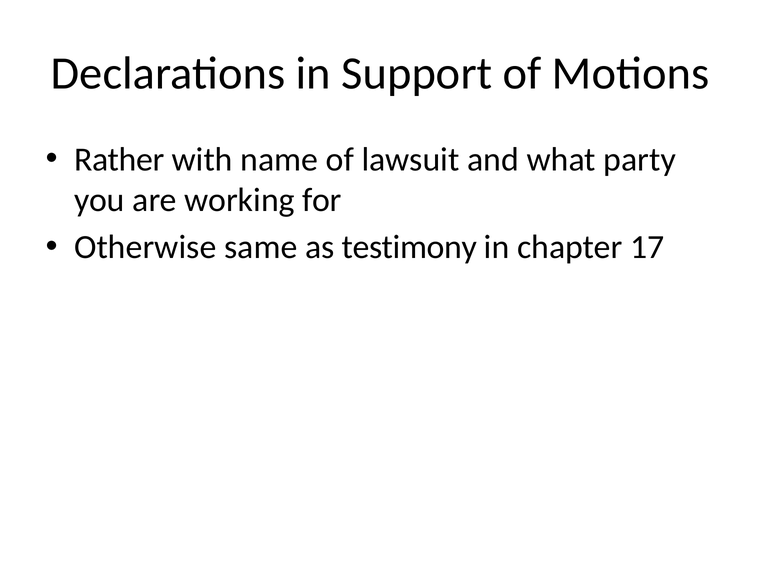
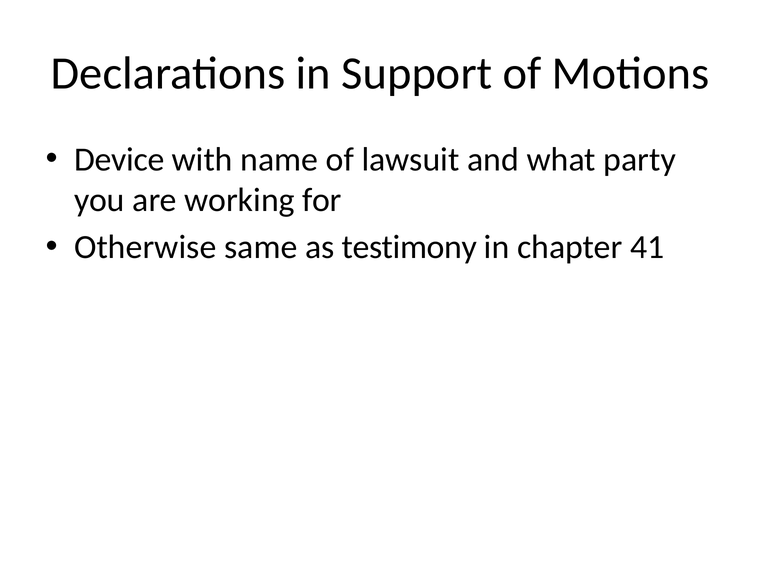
Rather: Rather -> Device (119, 160)
17: 17 -> 41 (647, 248)
